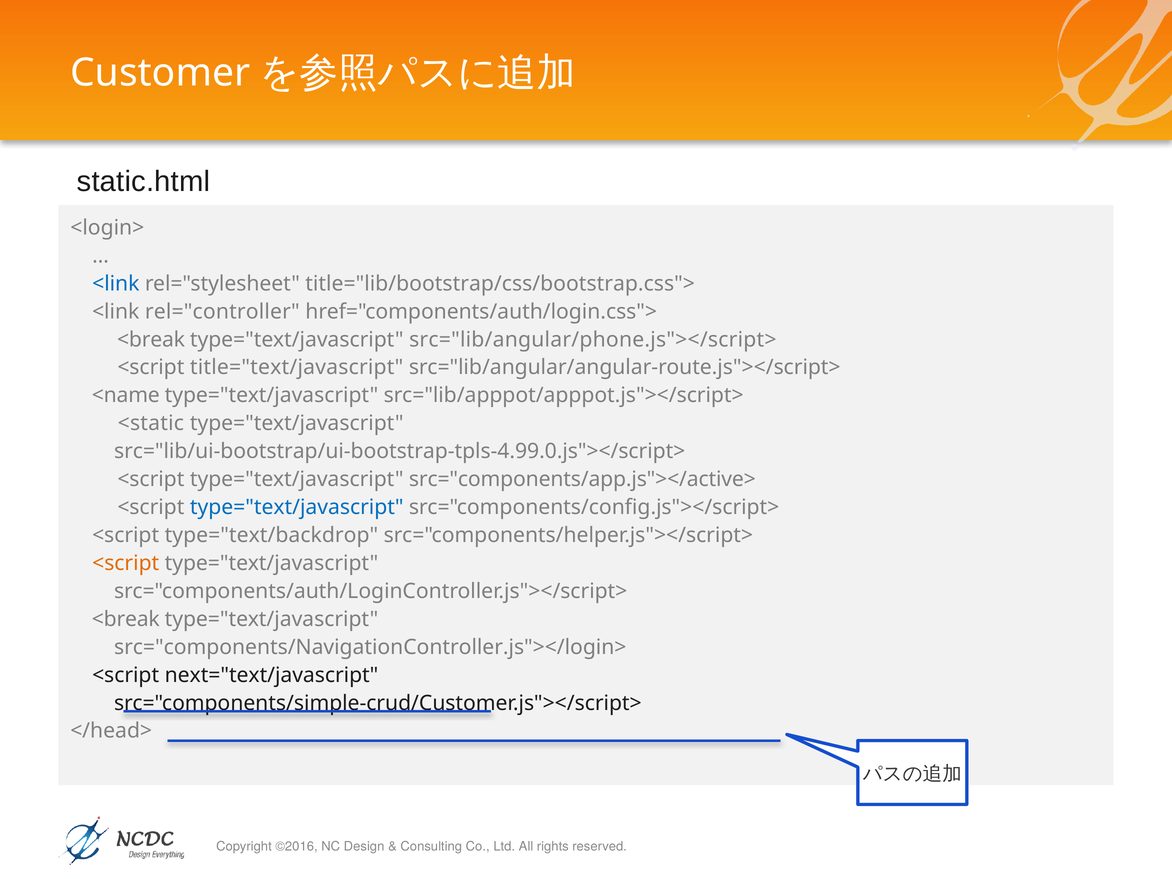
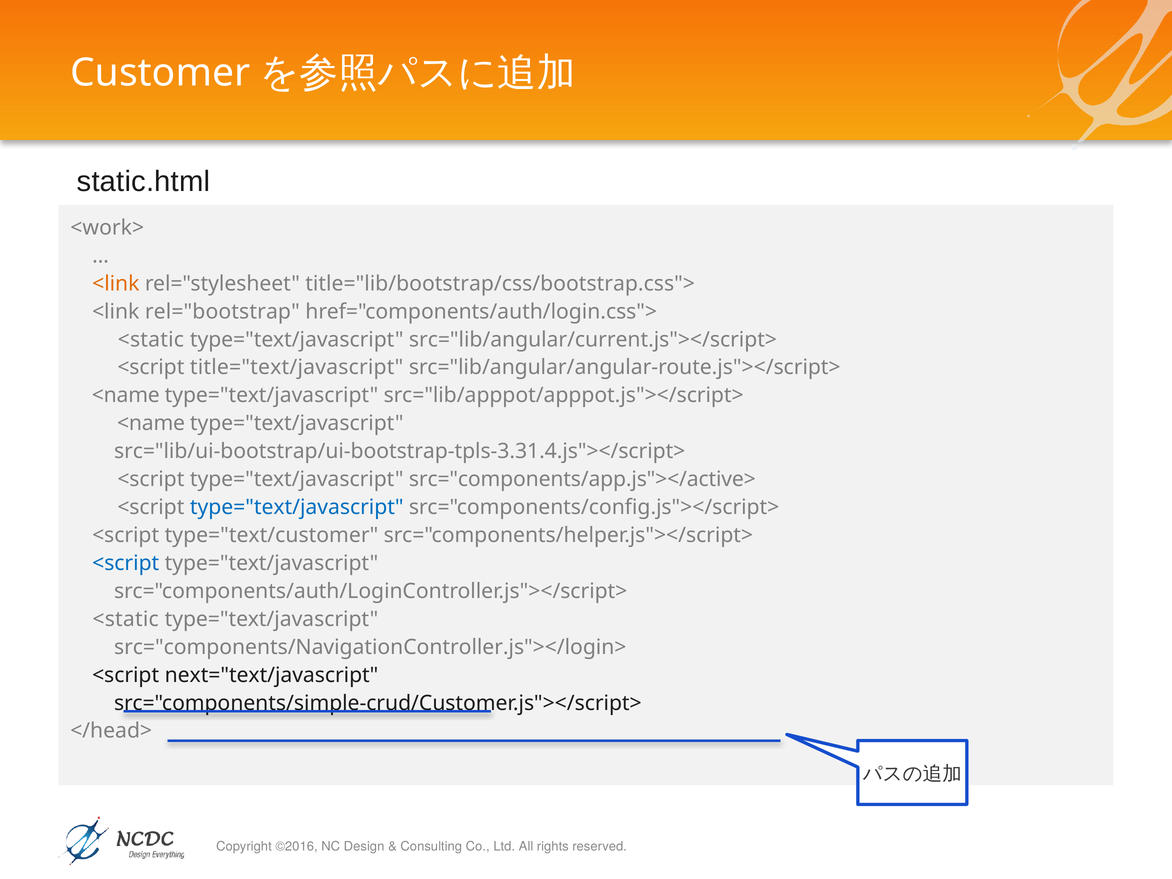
<login>: <login> -> <work> (107, 228)
<link colour: blue -> orange (116, 284)
rel="controller: rel="controller -> rel="bootstrap (222, 312)
<break: <break -> <static (151, 340)
src="lib/angular/phone.js"></script>: src="lib/angular/phone.js"></script> -> src="lib/angular/current.js"></script> (593, 340)
<static: <static -> <name (151, 423)
src="lib/ui-bootstrap/ui-bootstrap-tpls-4.99.0.js"></script>: src="lib/ui-bootstrap/ui-bootstrap-tpls-4.99.0.js"></script> -> src="lib/ui-bootstrap/ui-bootstrap-tpls-3.31.4.js"></script> (400, 451)
type="text/backdrop: type="text/backdrop -> type="text/customer (271, 535)
<script colour: orange -> blue (126, 563)
<break: <break -> <static (126, 619)
